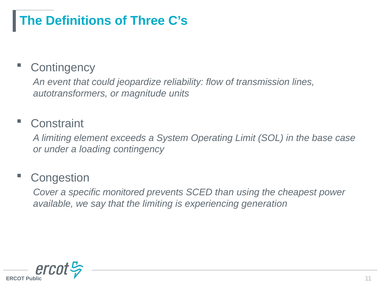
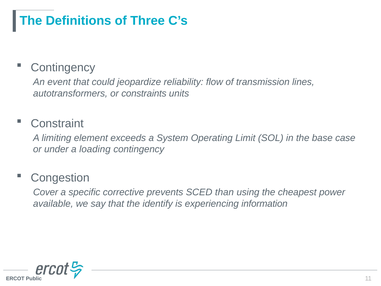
magnitude: magnitude -> constraints (144, 93)
monitored: monitored -> corrective (124, 192)
the limiting: limiting -> identify (158, 204)
generation: generation -> information (265, 204)
